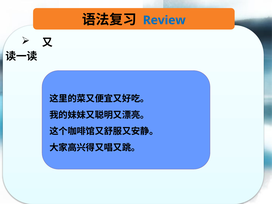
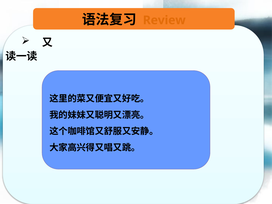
Review colour: blue -> orange (164, 20)
